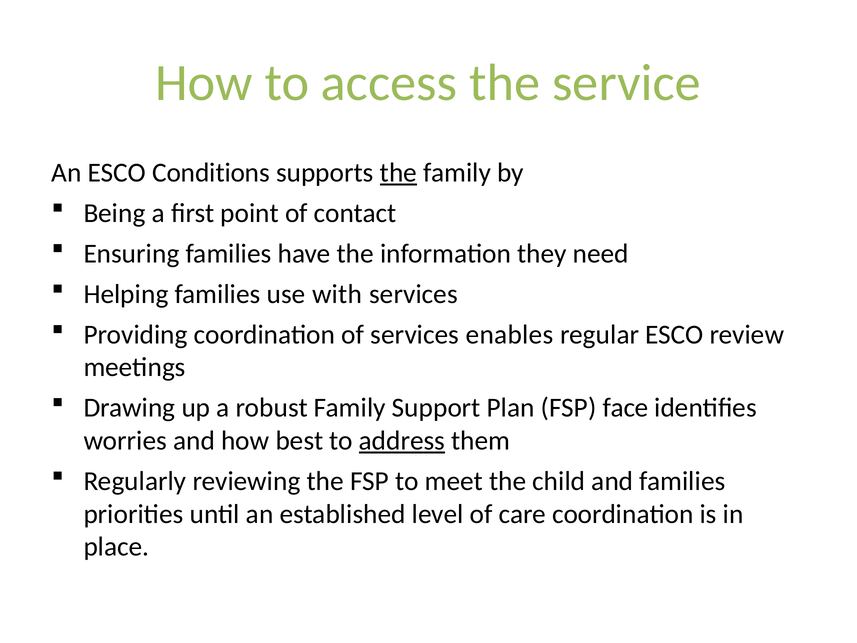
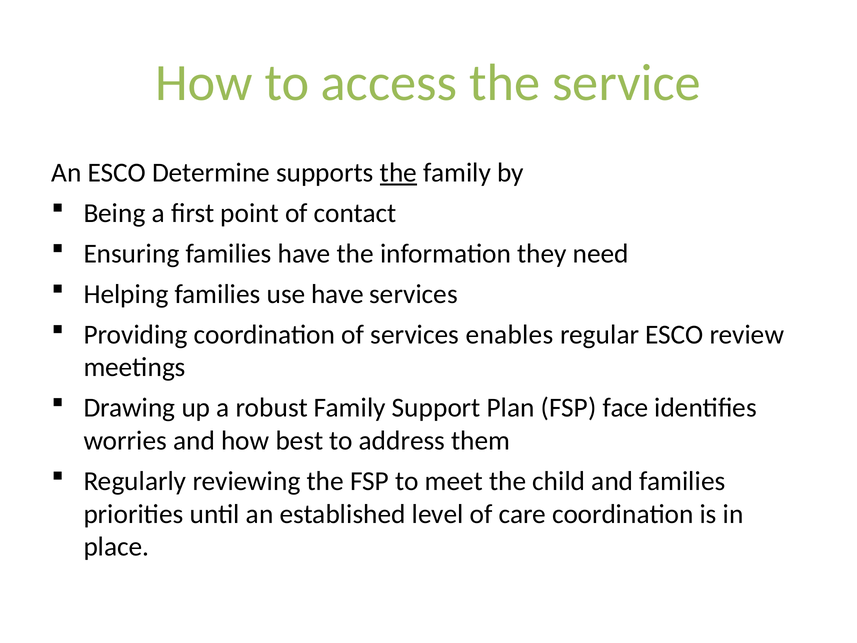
Conditions: Conditions -> Determine (211, 173)
use with: with -> have (337, 294)
address underline: present -> none (402, 441)
